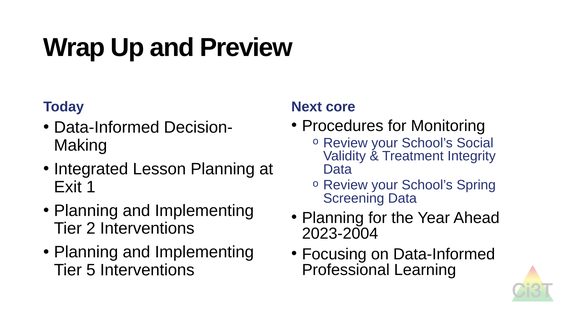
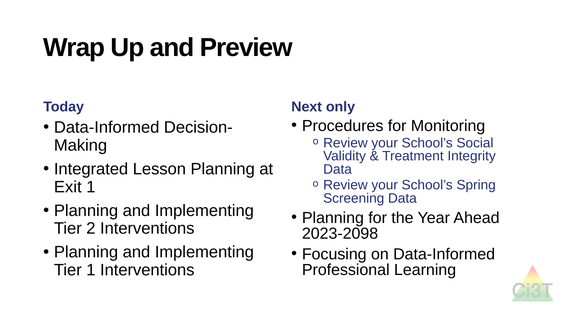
core: core -> only (340, 107)
2023-2004: 2023-2004 -> 2023-2098 (340, 233)
Tier 5: 5 -> 1 (91, 270)
